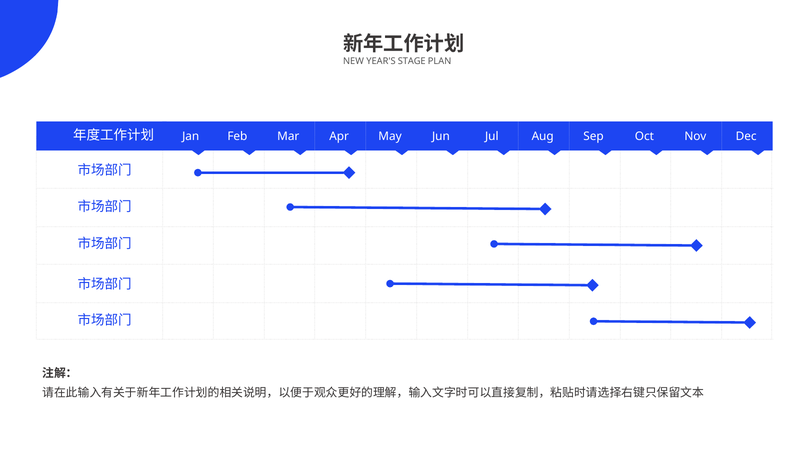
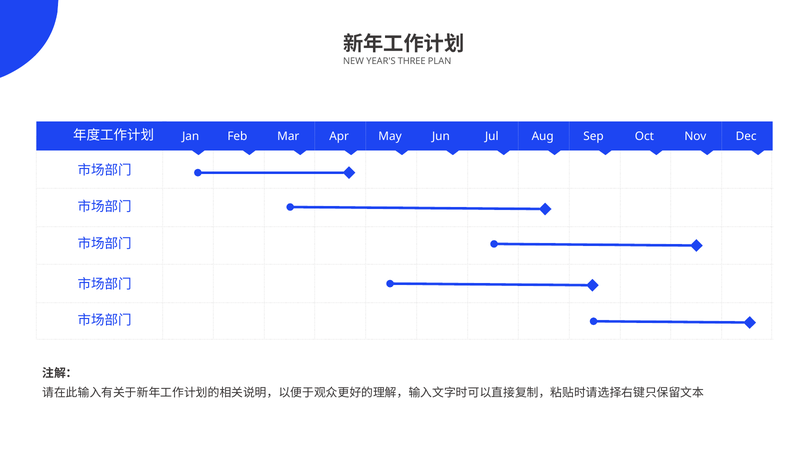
STAGE: STAGE -> THREE (412, 61)
